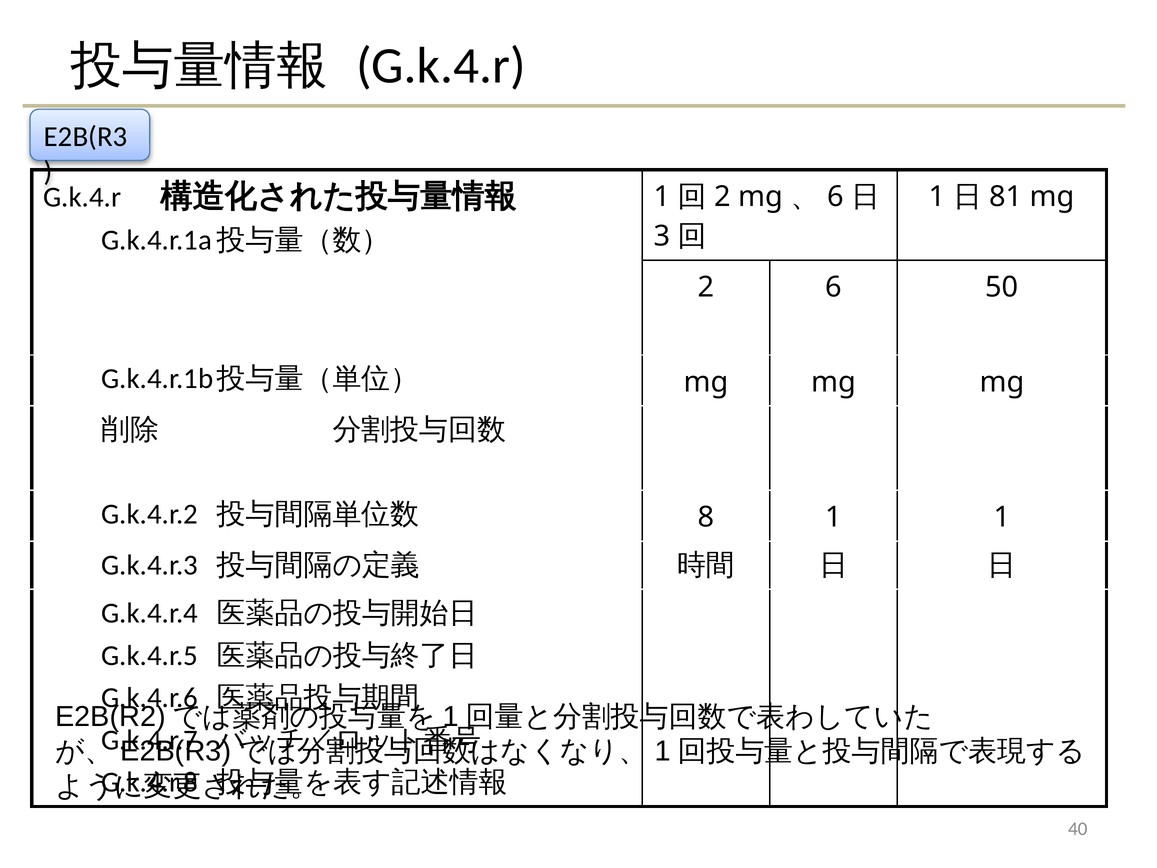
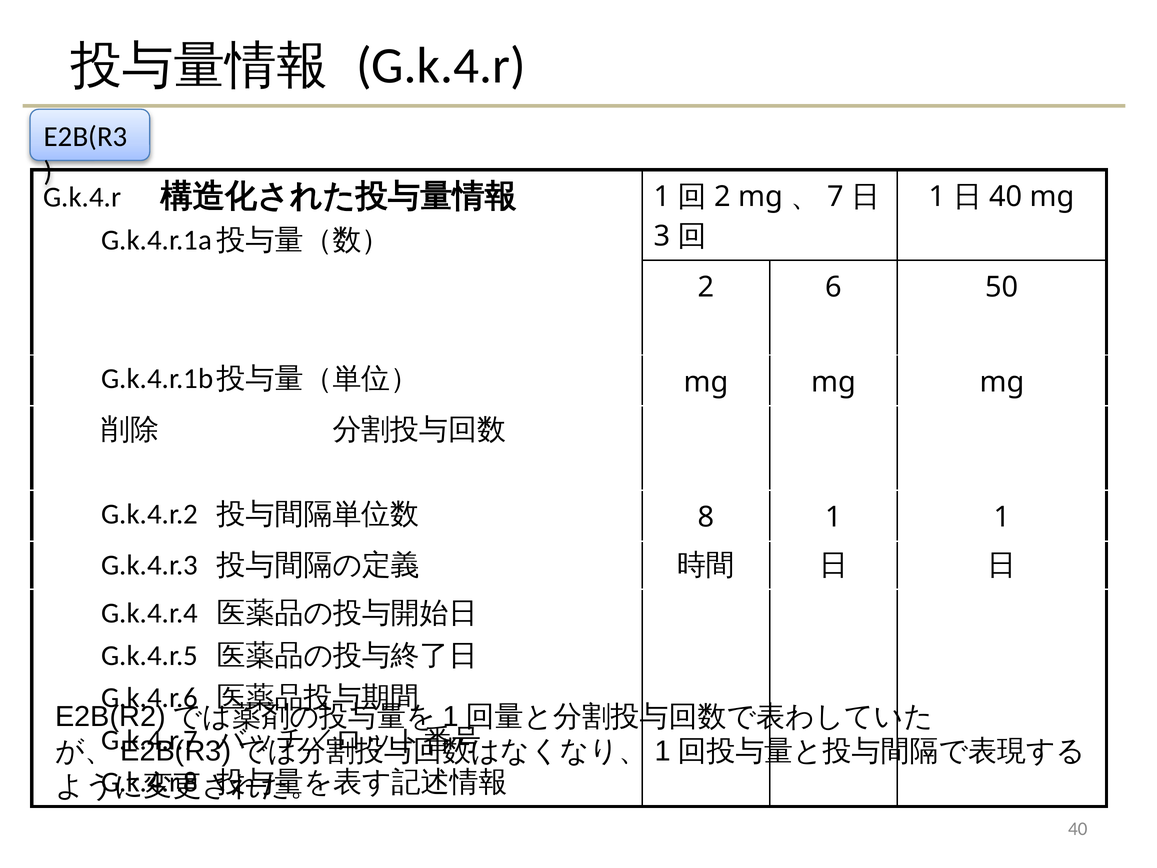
6: 6 -> 7 (835, 197)
81: 81 -> 40 (1006, 197)
